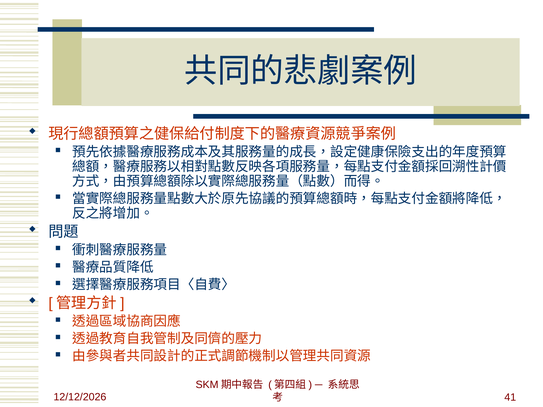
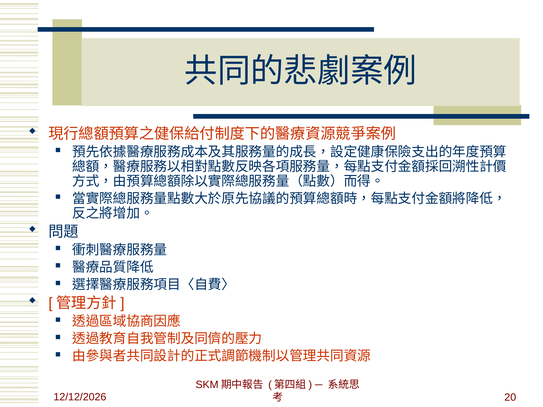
41: 41 -> 20 (510, 398)
